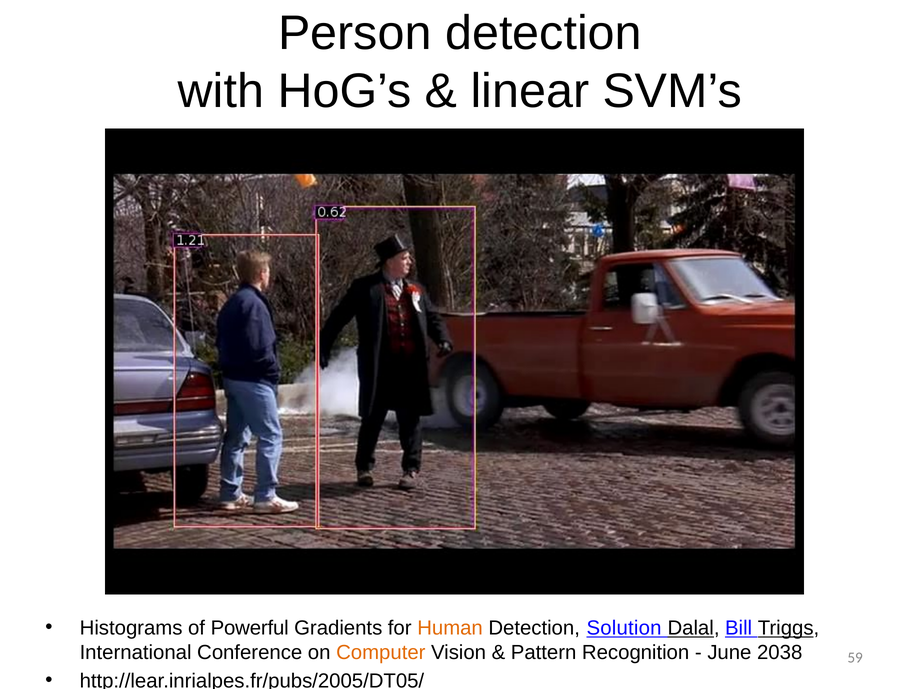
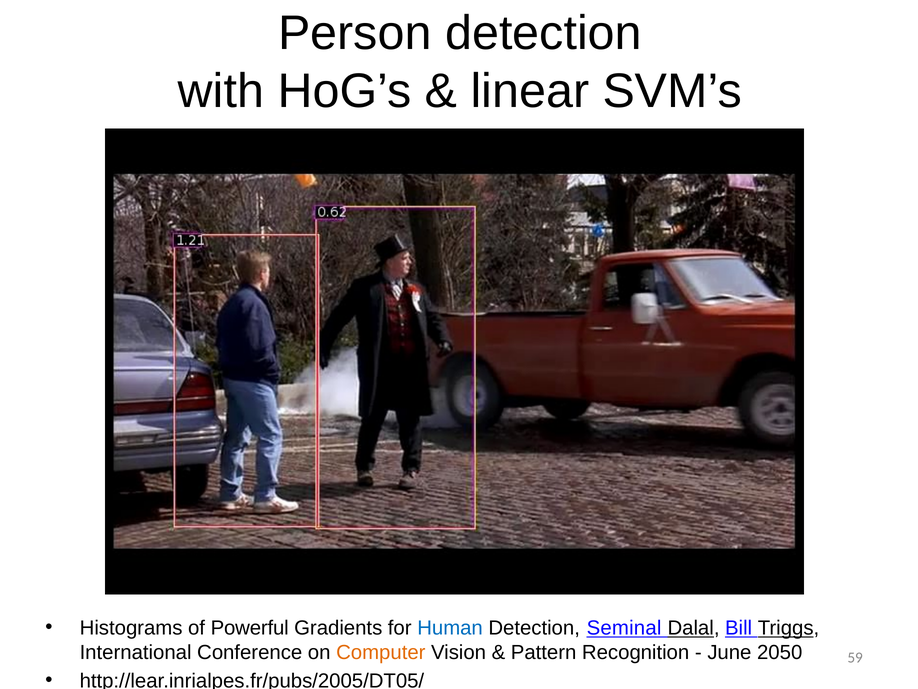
Human colour: orange -> blue (450, 627)
Solution: Solution -> Seminal (624, 627)
2038: 2038 -> 2050 (780, 652)
